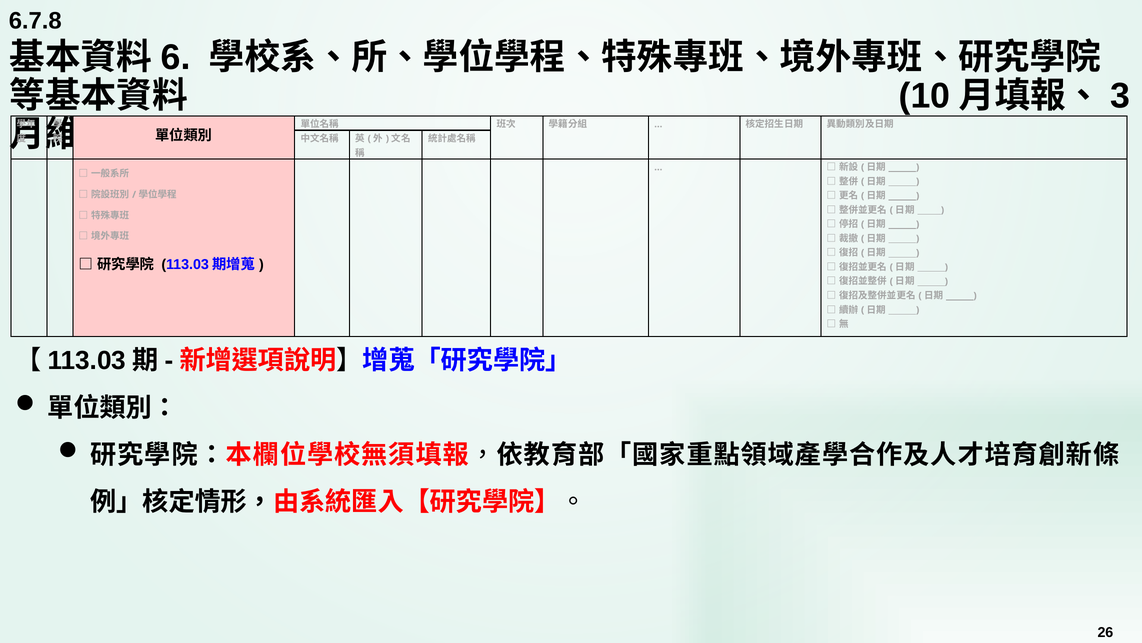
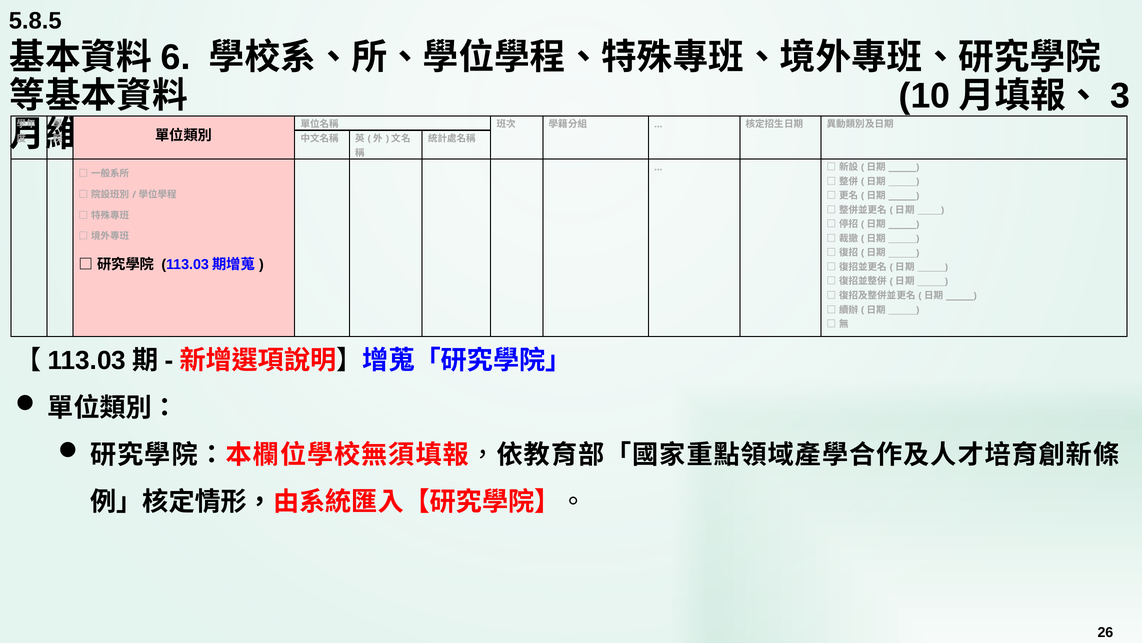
6.7.8: 6.7.8 -> 5.8.5 (35, 21)
